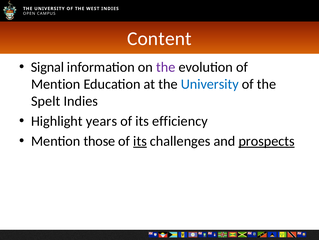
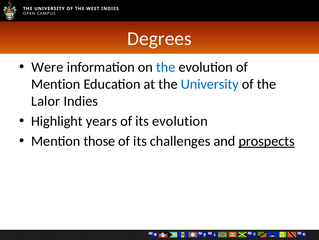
Content: Content -> Degrees (159, 39)
Signal: Signal -> Were (47, 67)
the colour: purple -> blue (166, 67)
Spelt: Spelt -> Lalor (46, 101)
its efficiency: efficiency -> evolution (180, 121)
its underline: present -> none (140, 141)
